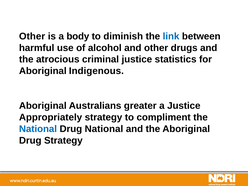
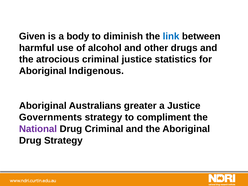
Other: Other -> Given (32, 36)
Appropriately: Appropriately -> Governments (51, 117)
National colour: blue -> purple (38, 129)
Drug National: National -> Criminal (104, 129)
